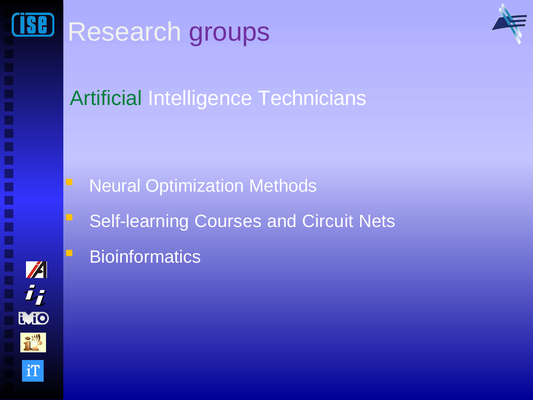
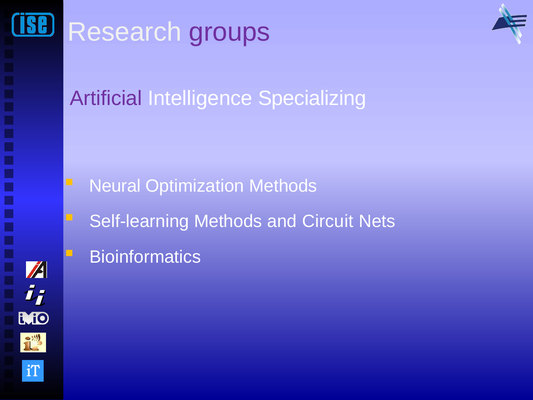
Artificial colour: green -> purple (106, 98)
Technicians: Technicians -> Specializing (312, 98)
Self-learning Courses: Courses -> Methods (228, 221)
